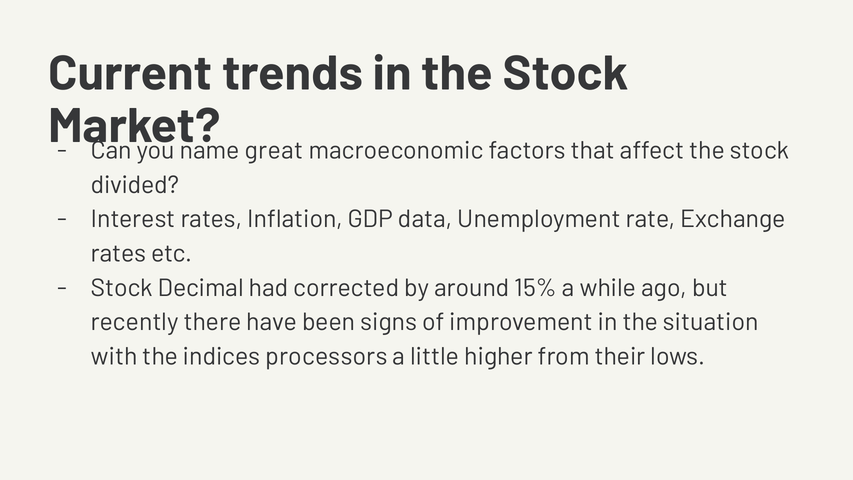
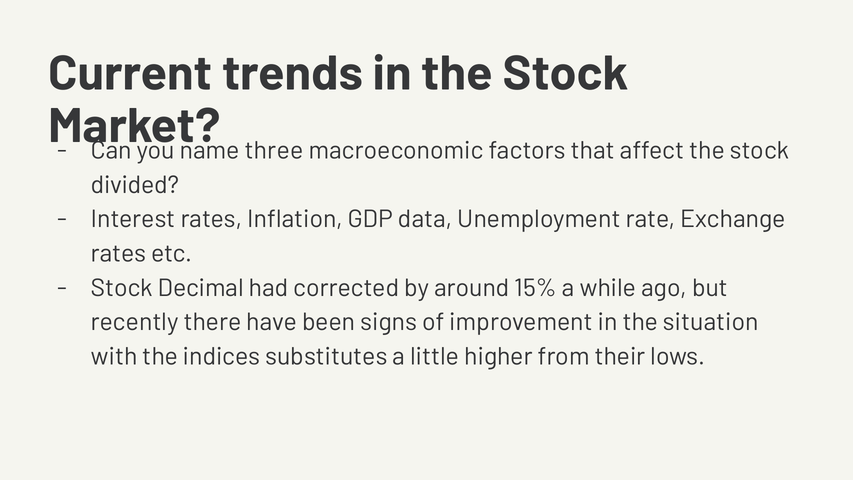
great: great -> three (274, 151)
processors: processors -> substitutes (326, 356)
